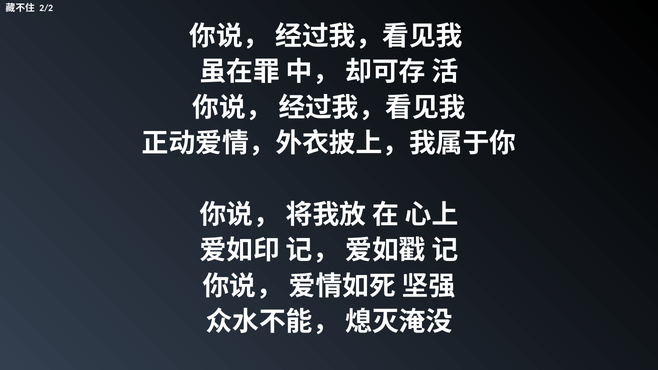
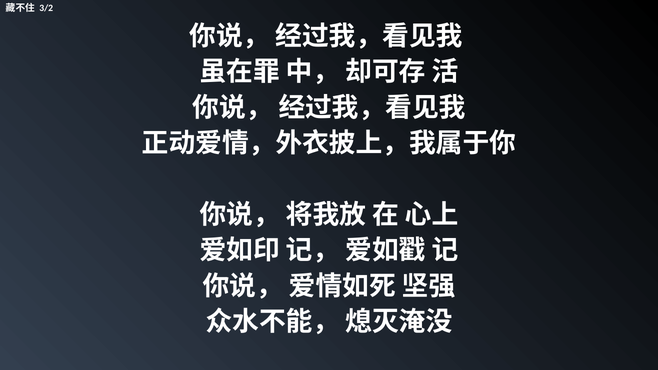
2/2: 2/2 -> 3/2 (46, 8)
